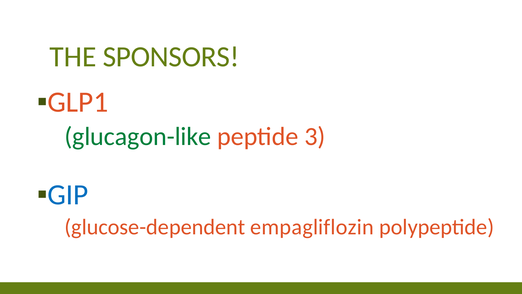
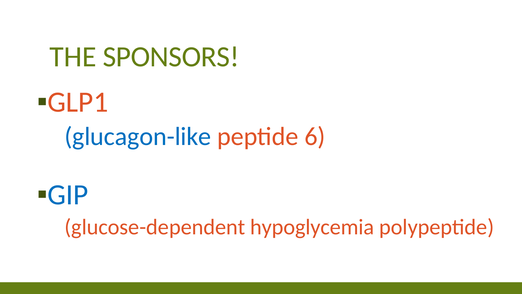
glucagon-like colour: green -> blue (138, 136)
3: 3 -> 6 (315, 136)
empagliflozin: empagliflozin -> hypoglycemia (312, 227)
